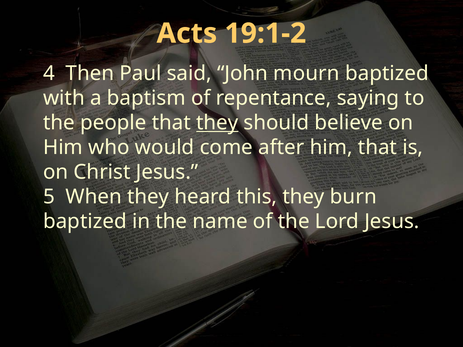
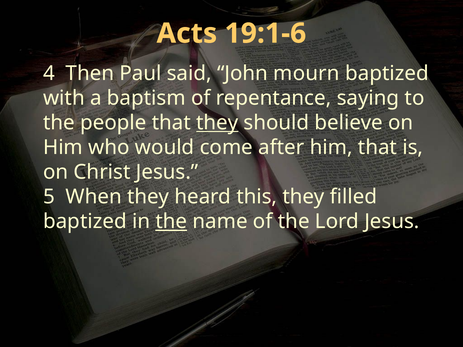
19:1-2: 19:1-2 -> 19:1-6 (265, 33)
burn: burn -> filled (353, 197)
the underline: none -> present (171, 222)
